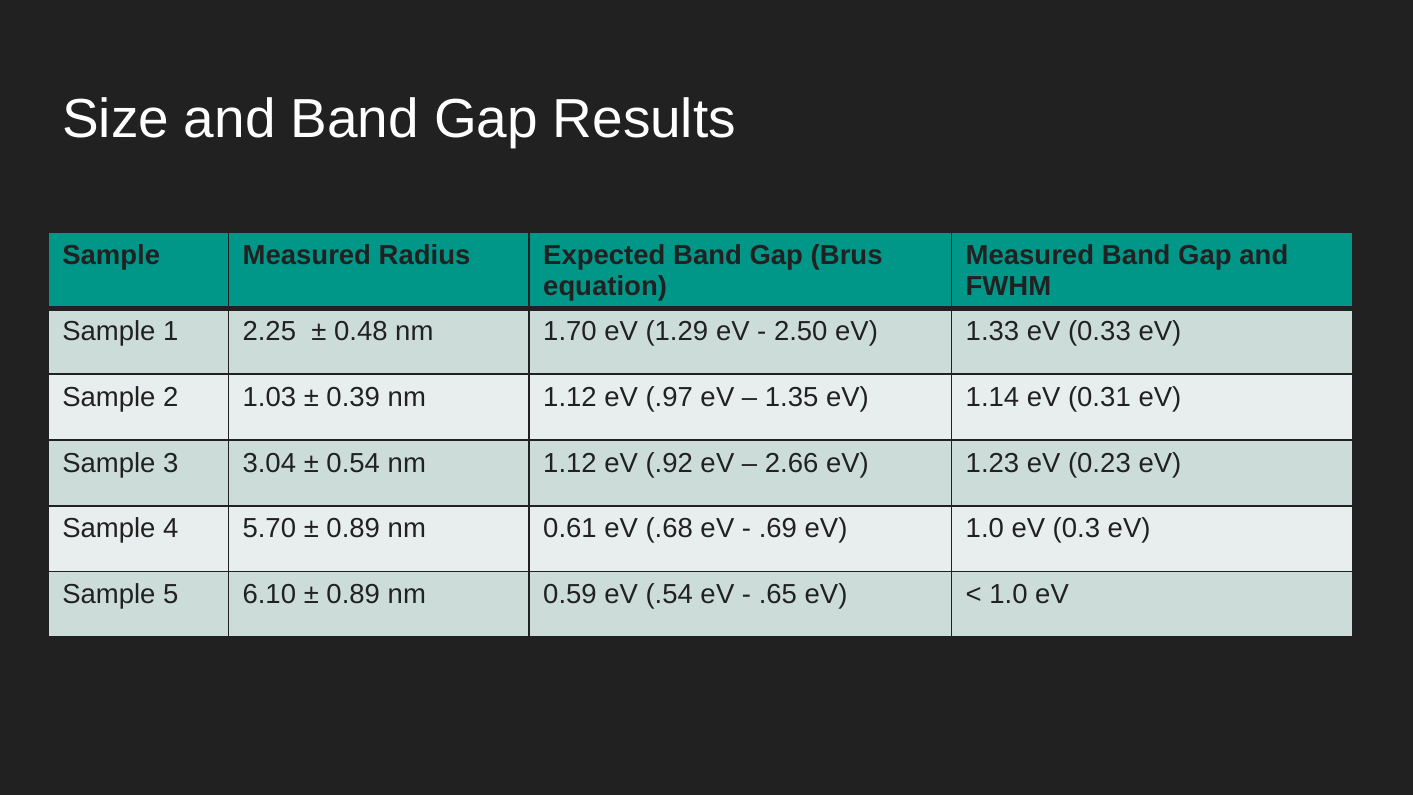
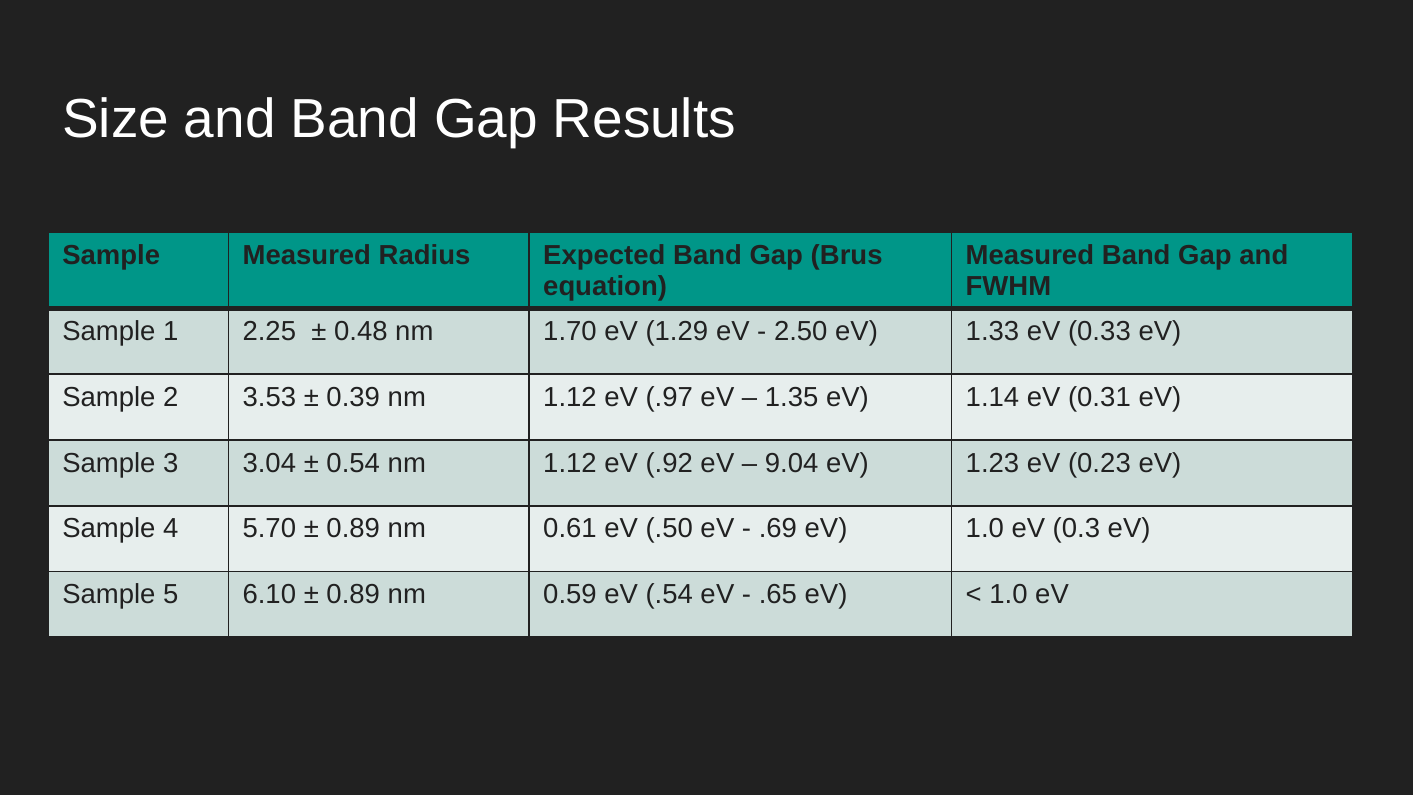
1.03: 1.03 -> 3.53 (269, 397)
2.66: 2.66 -> 9.04 (792, 463)
.68: .68 -> .50 (669, 529)
